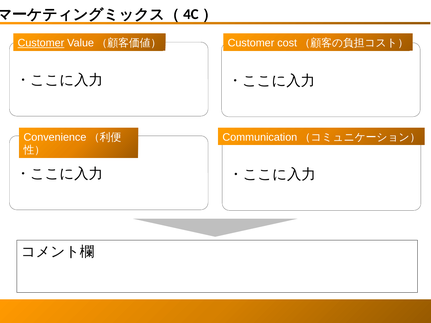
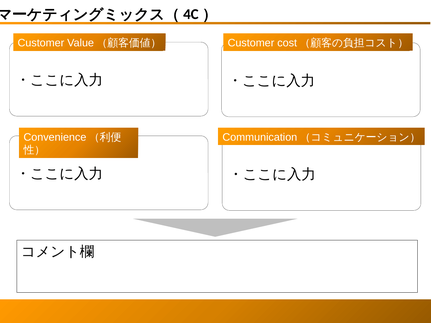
Customer underline: present -> none (41, 43)
